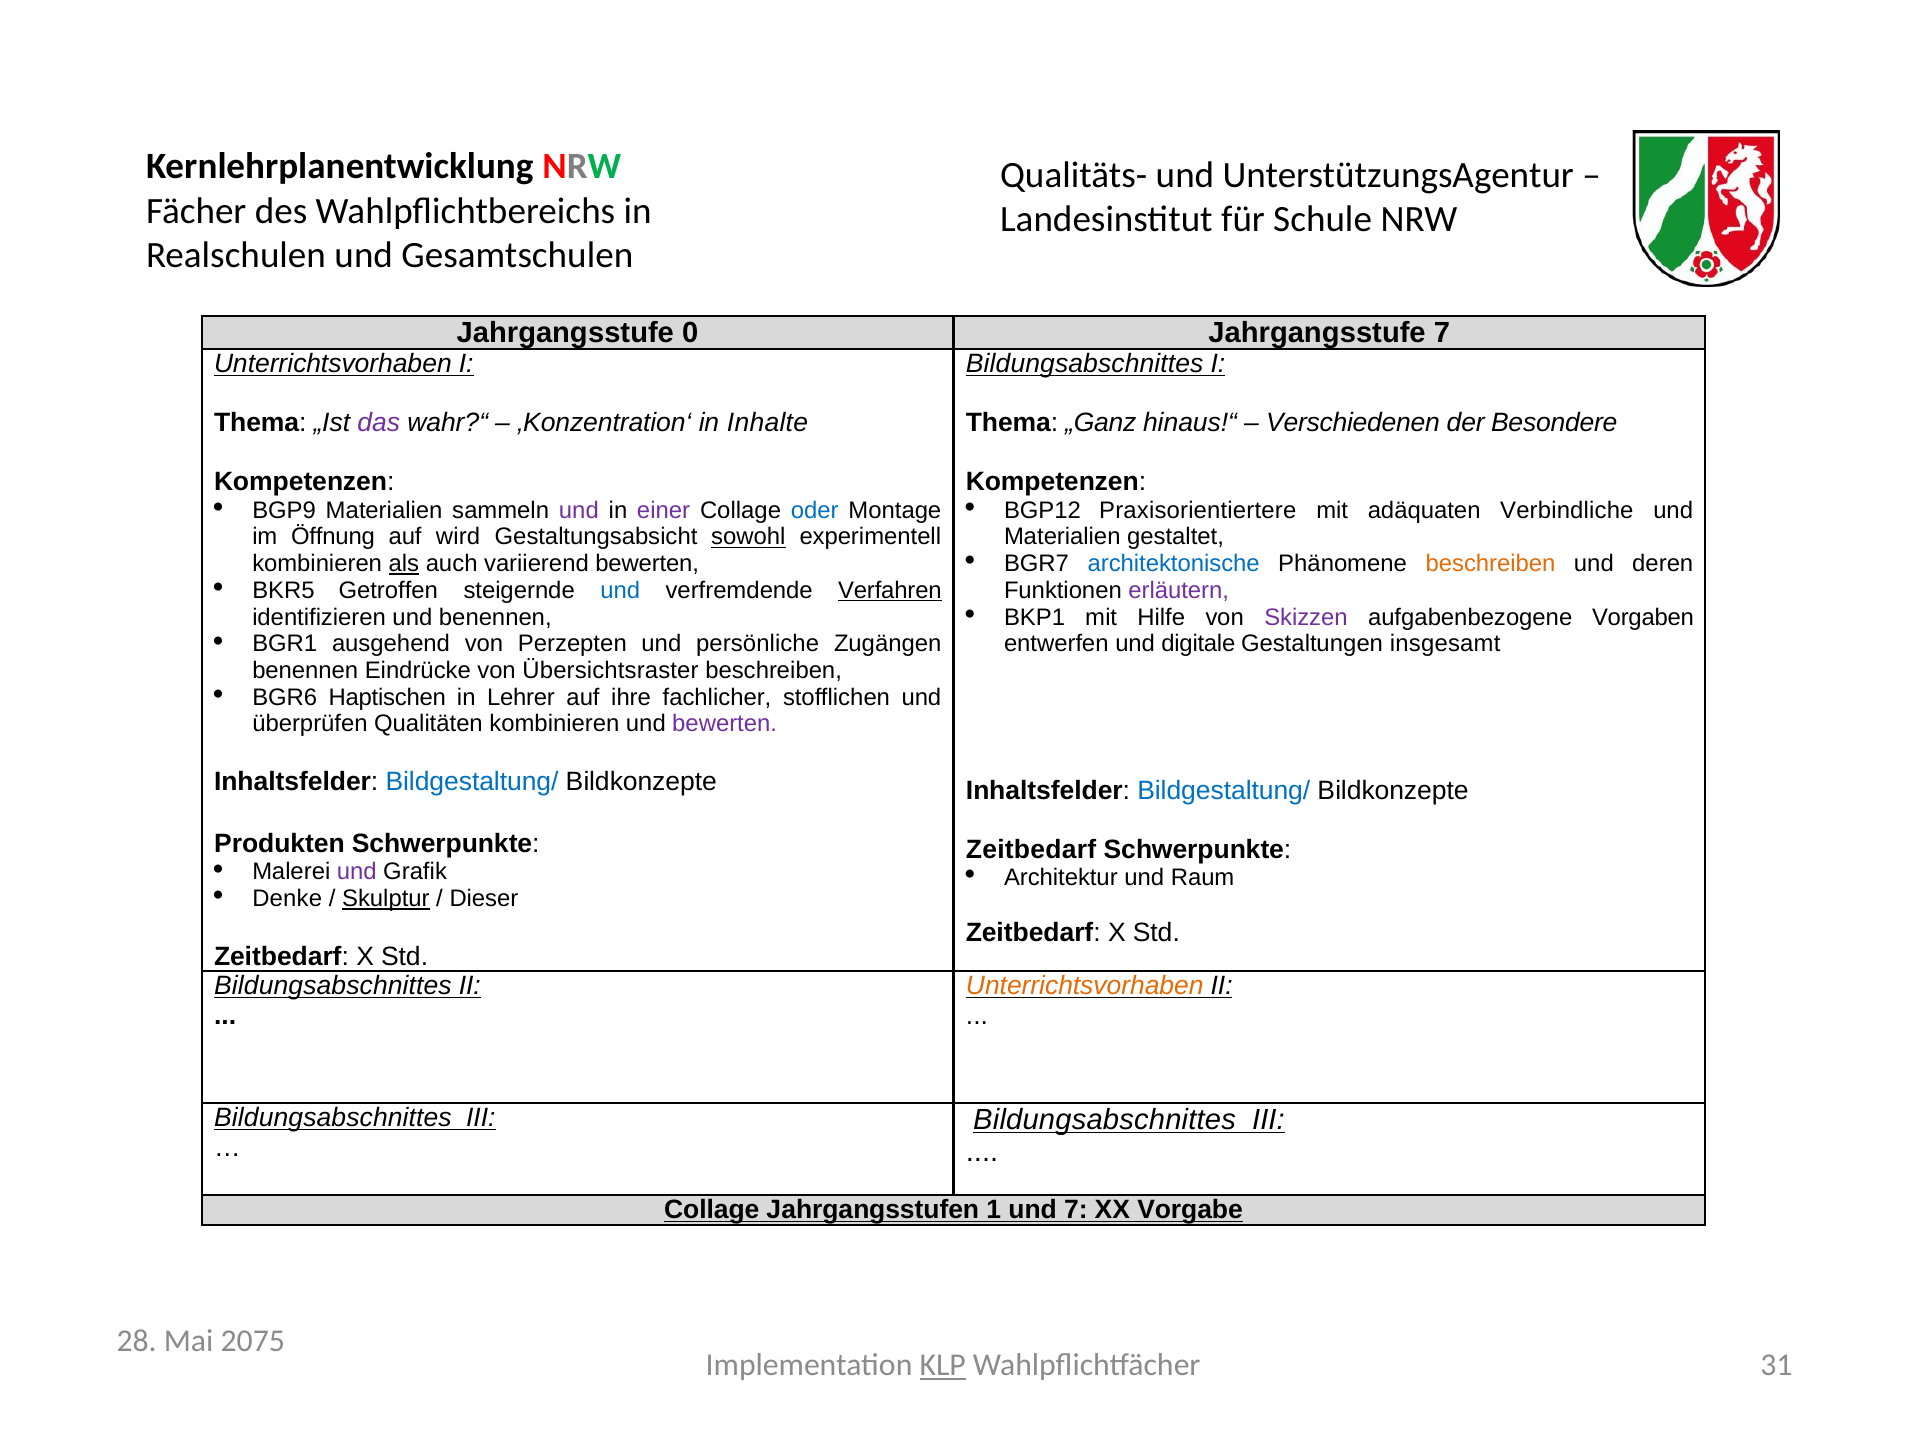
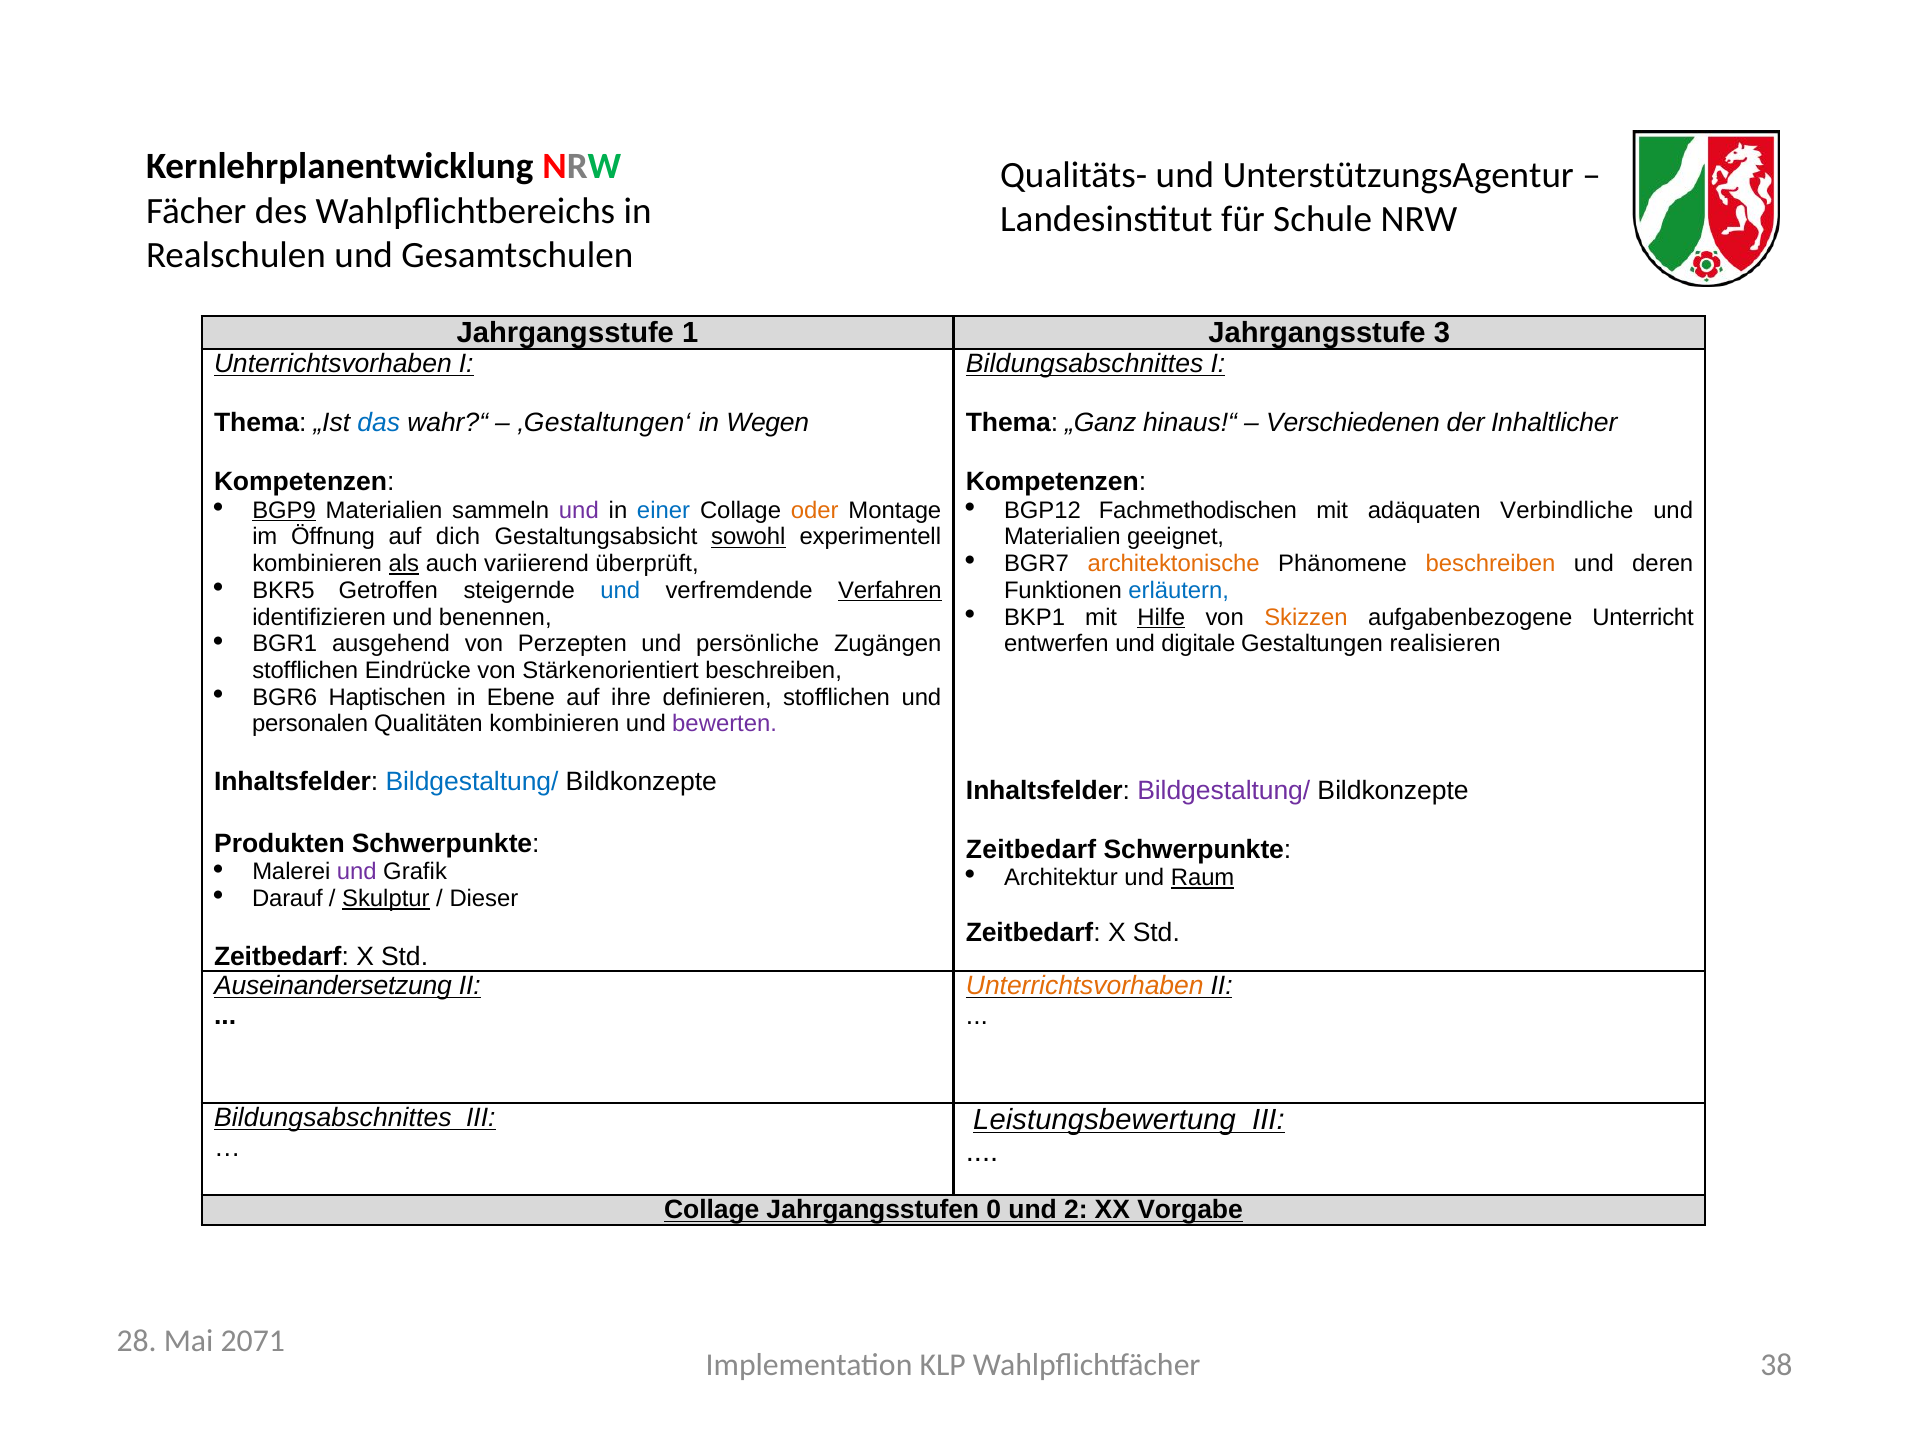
0: 0 -> 1 (690, 333)
Jahrgangsstufe 7: 7 -> 3 (1442, 333)
das colour: purple -> blue (379, 423)
‚Konzentration‘: ‚Konzentration‘ -> ‚Gestaltungen‘ (604, 423)
Inhalte: Inhalte -> Wegen (768, 423)
Besondere: Besondere -> Inhaltlicher (1554, 423)
BGP9 underline: none -> present (284, 510)
einer colour: purple -> blue (664, 510)
oder colour: blue -> orange (815, 510)
Praxisorientiertere: Praxisorientiertere -> Fachmethodischen (1198, 510)
wird: wird -> dich (458, 537)
gestaltet: gestaltet -> geeignet (1176, 537)
architektonische colour: blue -> orange (1174, 564)
variierend bewerten: bewerten -> überprüft (647, 564)
erläutern colour: purple -> blue (1179, 591)
Hilfe underline: none -> present (1161, 617)
Skizzen colour: purple -> orange (1306, 617)
Vorgaben: Vorgaben -> Unterricht (1643, 617)
insgesamt: insgesamt -> realisieren (1445, 644)
benennen: benennen -> stofflichen (305, 671)
Übersichtsraster: Übersichtsraster -> Stärkenorientiert (611, 671)
Lehrer: Lehrer -> Ebene (521, 697)
fachlicher: fachlicher -> definieren (717, 697)
überprüfen: überprüfen -> personalen (310, 724)
Bildgestaltung/ colour: blue -> purple (1224, 790)
Raum underline: none -> present (1203, 878)
Denke: Denke -> Darauf (287, 899)
Bildungsabschnittes: Bildungsabschnittes -> Auseinandersetzung (333, 986)
Bildungsabschnittes: Bildungsabschnittes -> Leistungsbewertung (1105, 1120)
1: 1 -> 0 (994, 1210)
und 7: 7 -> 2 (1076, 1210)
2075: 2075 -> 2071 (253, 1341)
KLP underline: present -> none (943, 1366)
31: 31 -> 38 (1776, 1366)
